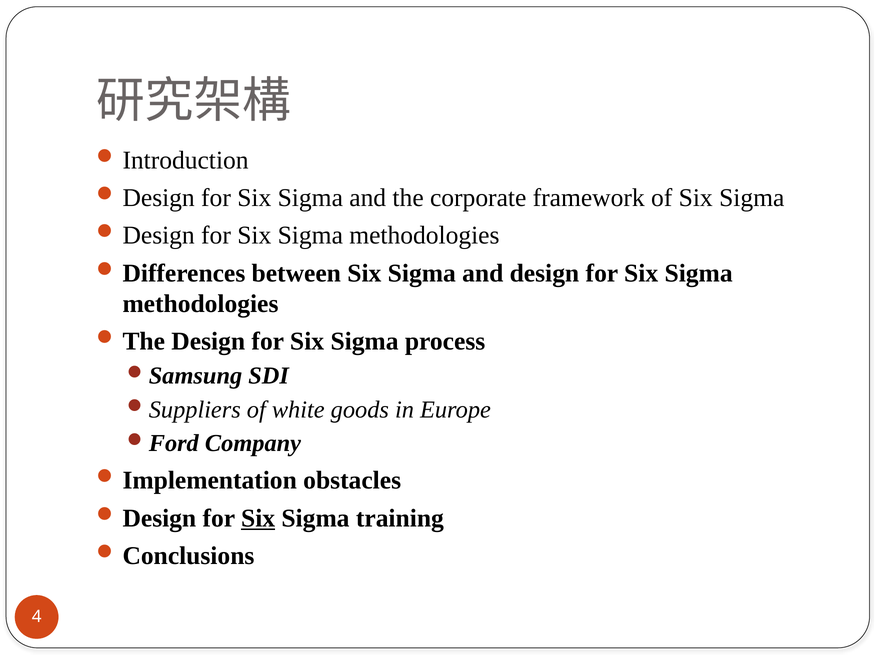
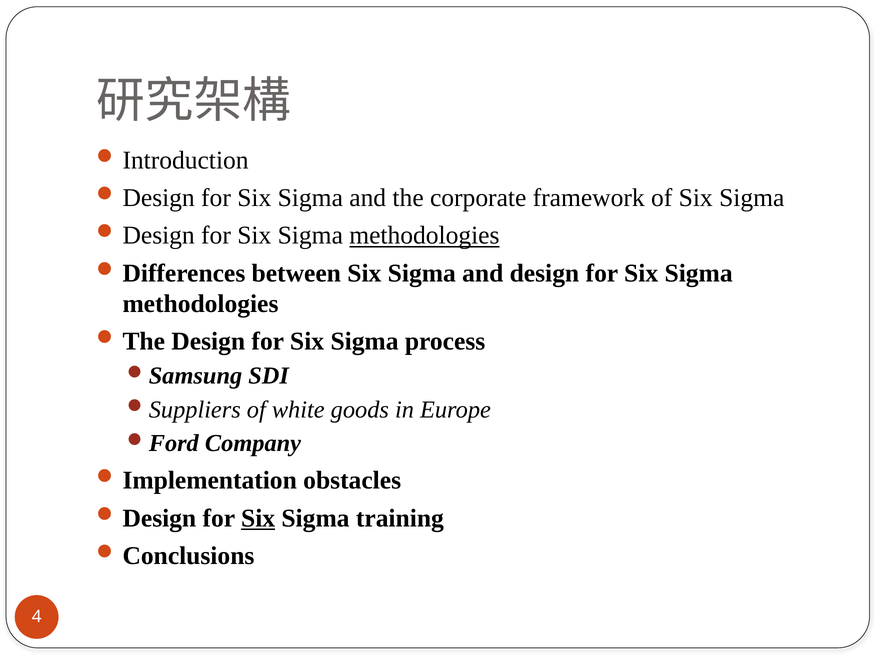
methodologies underline: none -> present (424, 236)
